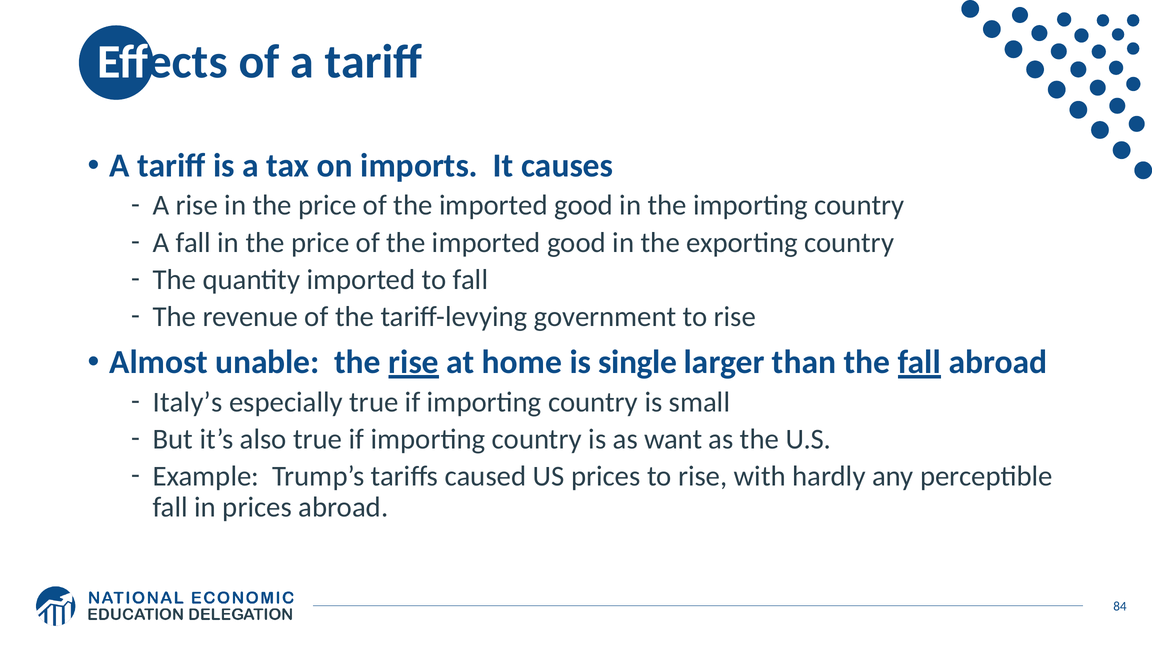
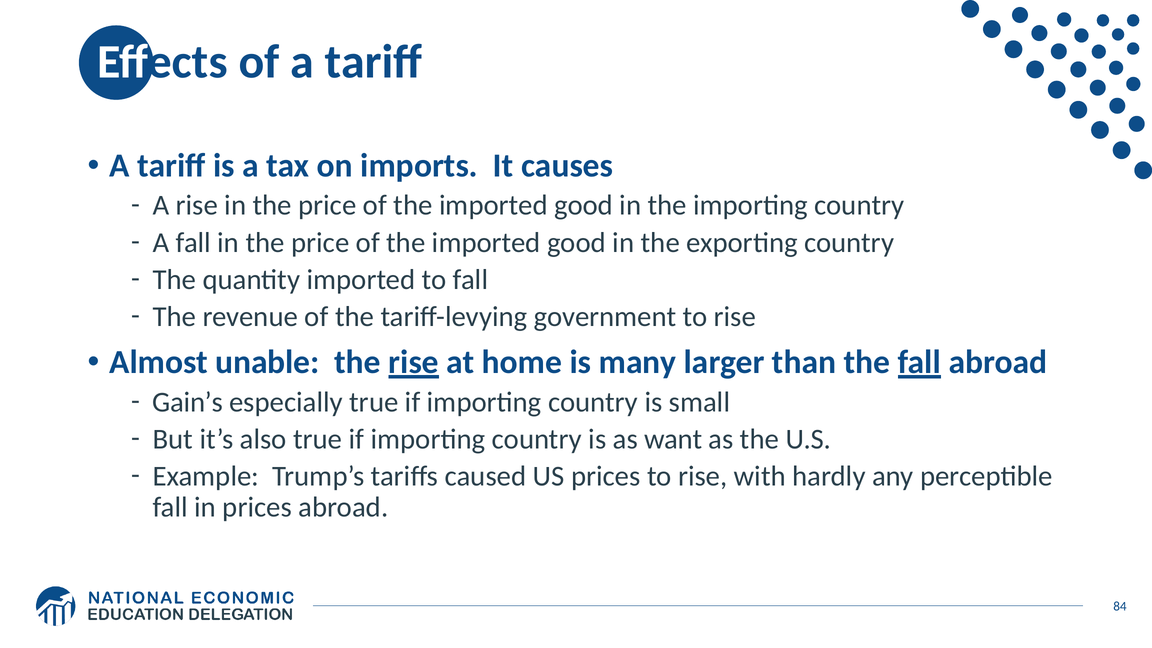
single: single -> many (638, 362)
Italy’s: Italy’s -> Gain’s (188, 402)
